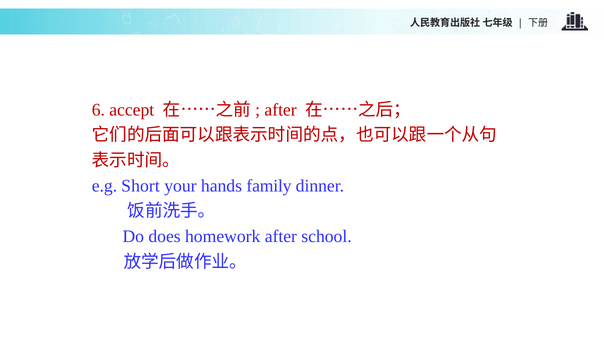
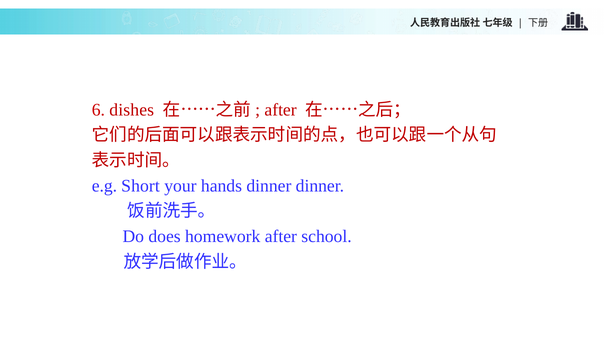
accept: accept -> dishes (132, 110)
hands family: family -> dinner (269, 186)
